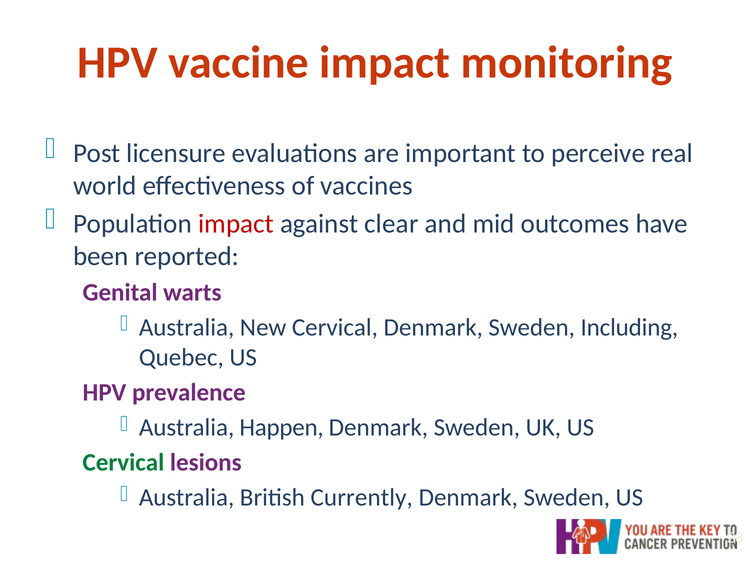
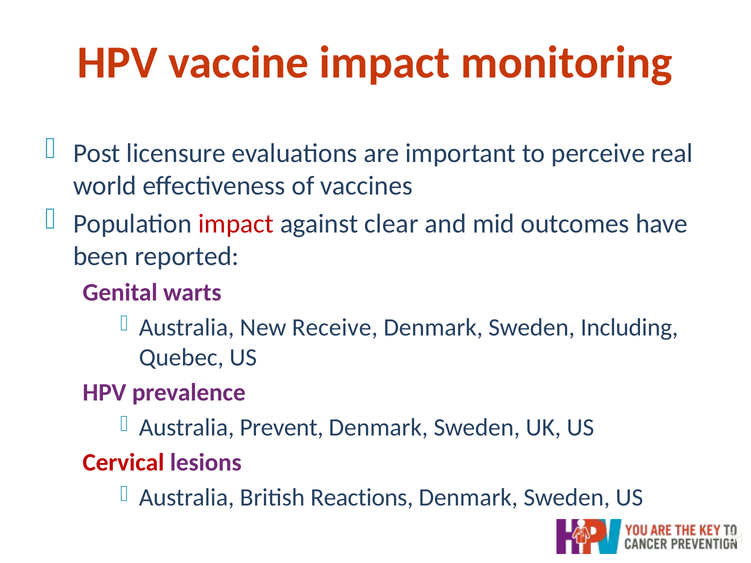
New Cervical: Cervical -> Receive (335, 327)
Happen: Happen -> Prevent (282, 428)
Cervical colour: green -> red (123, 463)
Currently: Currently -> Reactions (362, 498)
